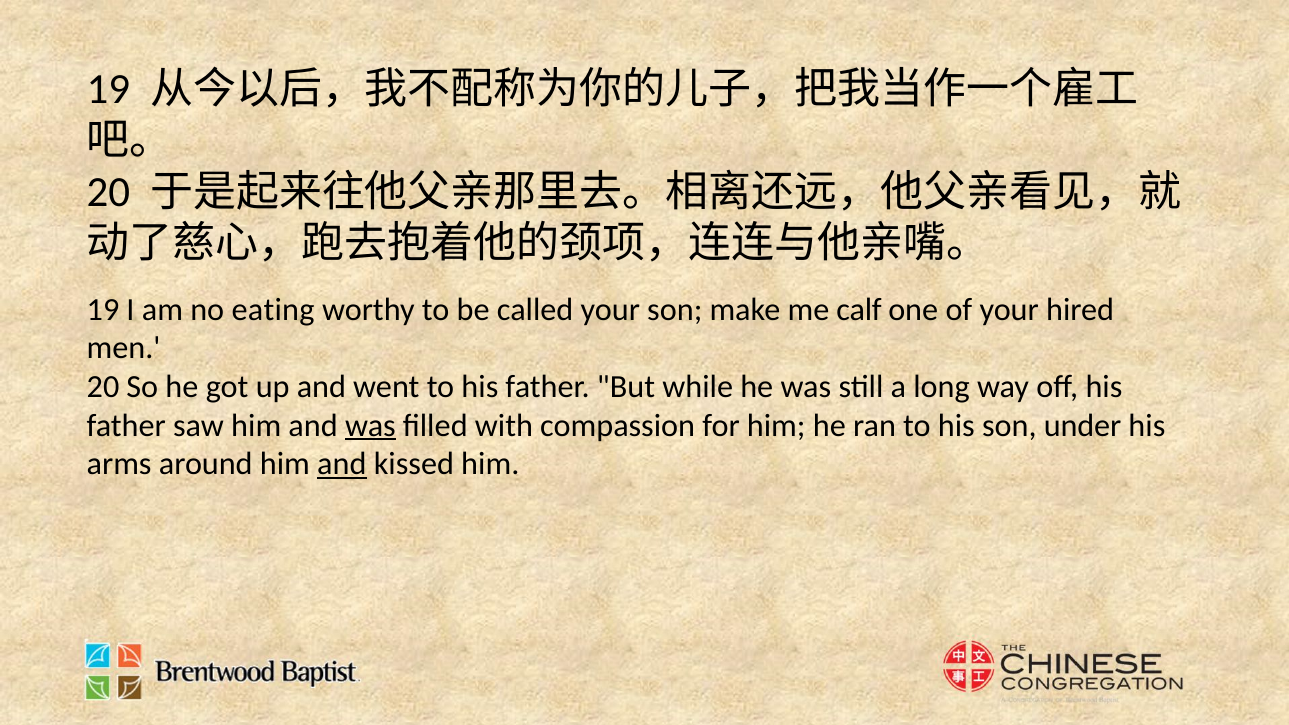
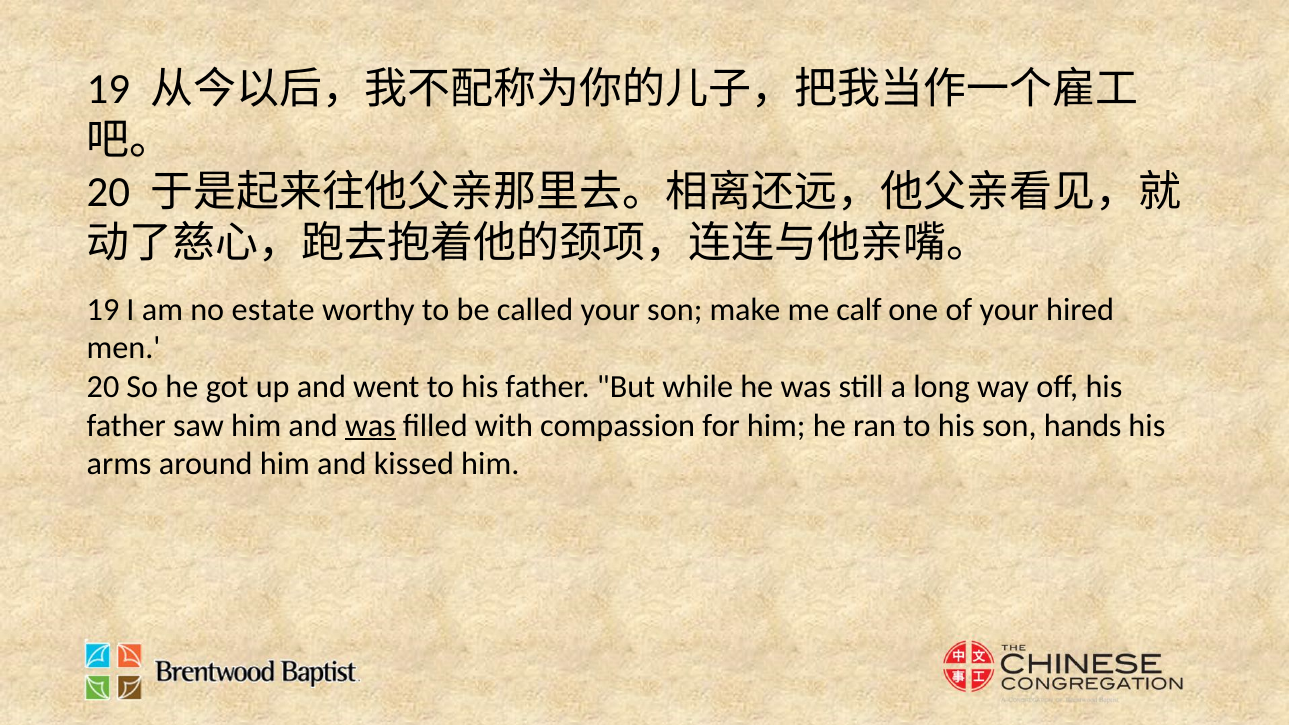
eating: eating -> estate (273, 309)
under: under -> hands (1083, 425)
and underline: present -> none (342, 464)
